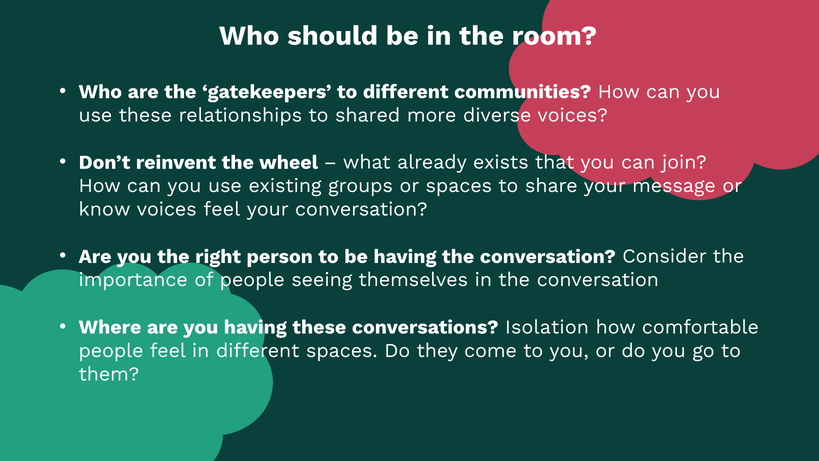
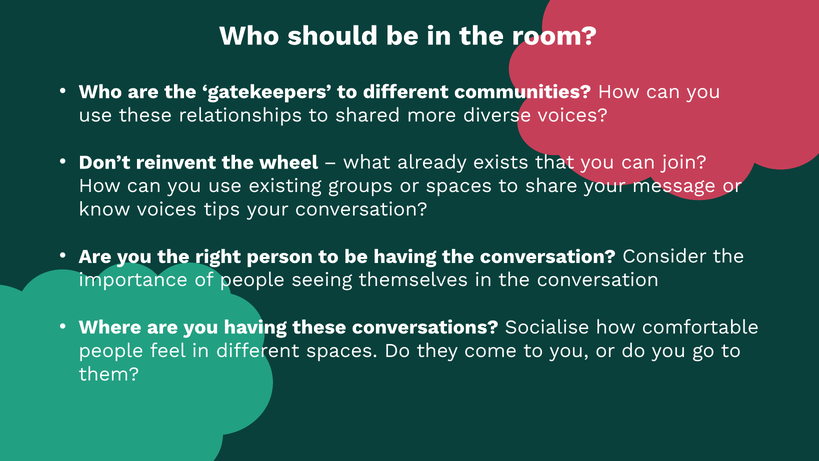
voices feel: feel -> tips (222, 209)
Isolation: Isolation -> Socialise (547, 327)
